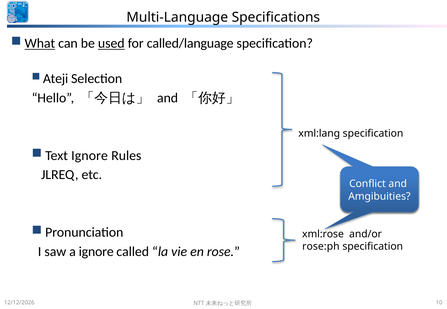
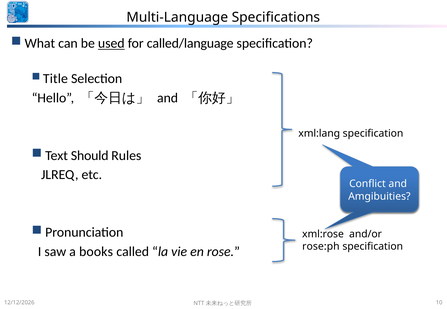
What underline: present -> none (40, 44)
Ateji: Ateji -> Title (55, 79)
Text Ignore: Ignore -> Should (90, 156)
a ignore: ignore -> books (96, 252)
